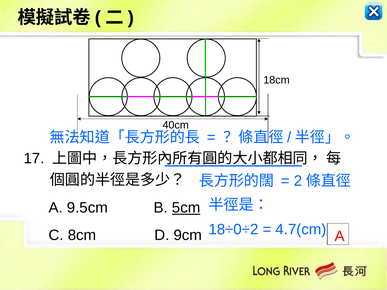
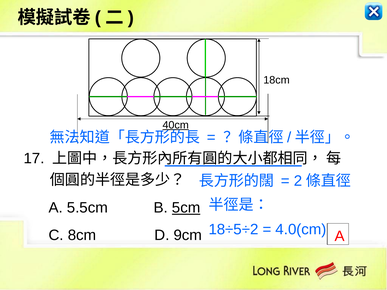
40cm underline: none -> present (176, 125)
9.5cm: 9.5cm -> 5.5cm (87, 208)
18÷0÷2: 18÷0÷2 -> 18÷5÷2 (233, 230)
4.7(cm: 4.7(cm -> 4.0(cm (301, 230)
